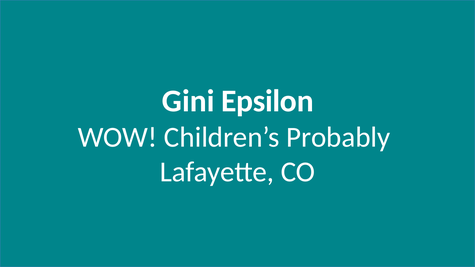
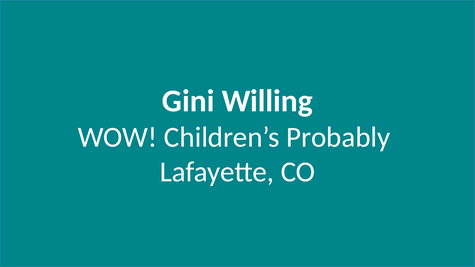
Epsilon: Epsilon -> Willing (267, 101)
